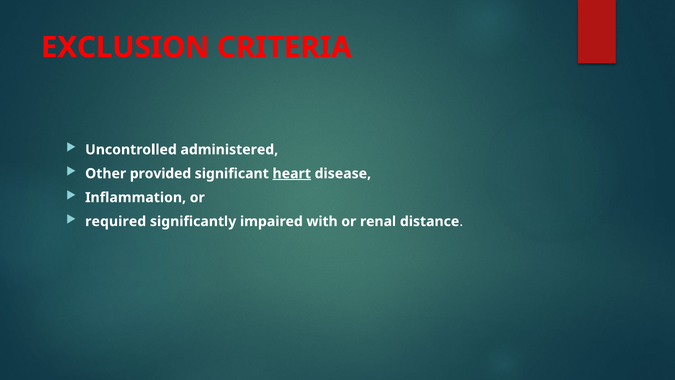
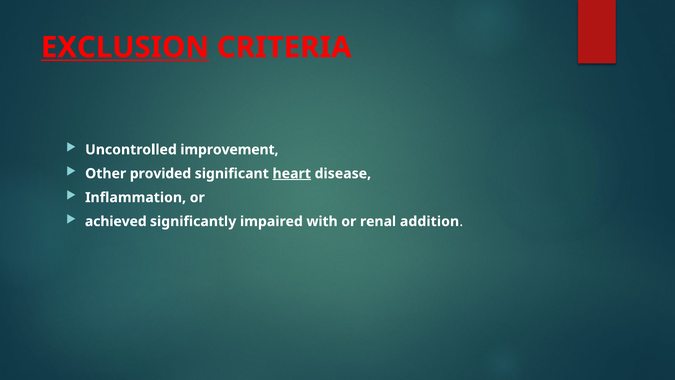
EXCLUSION underline: none -> present (125, 47)
administered: administered -> improvement (229, 150)
required: required -> achieved (116, 221)
distance: distance -> addition (430, 221)
